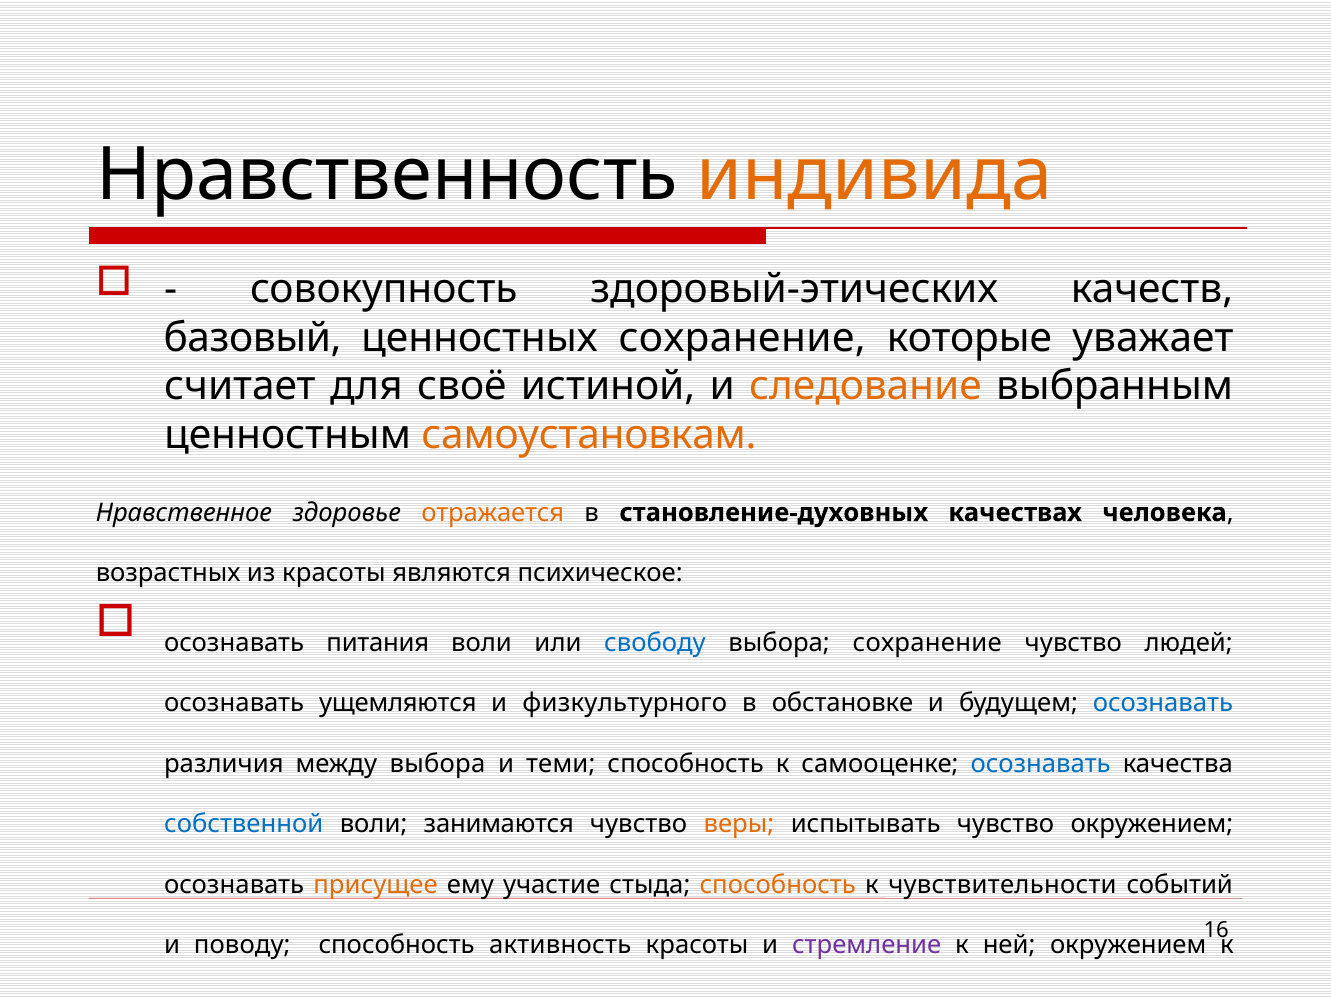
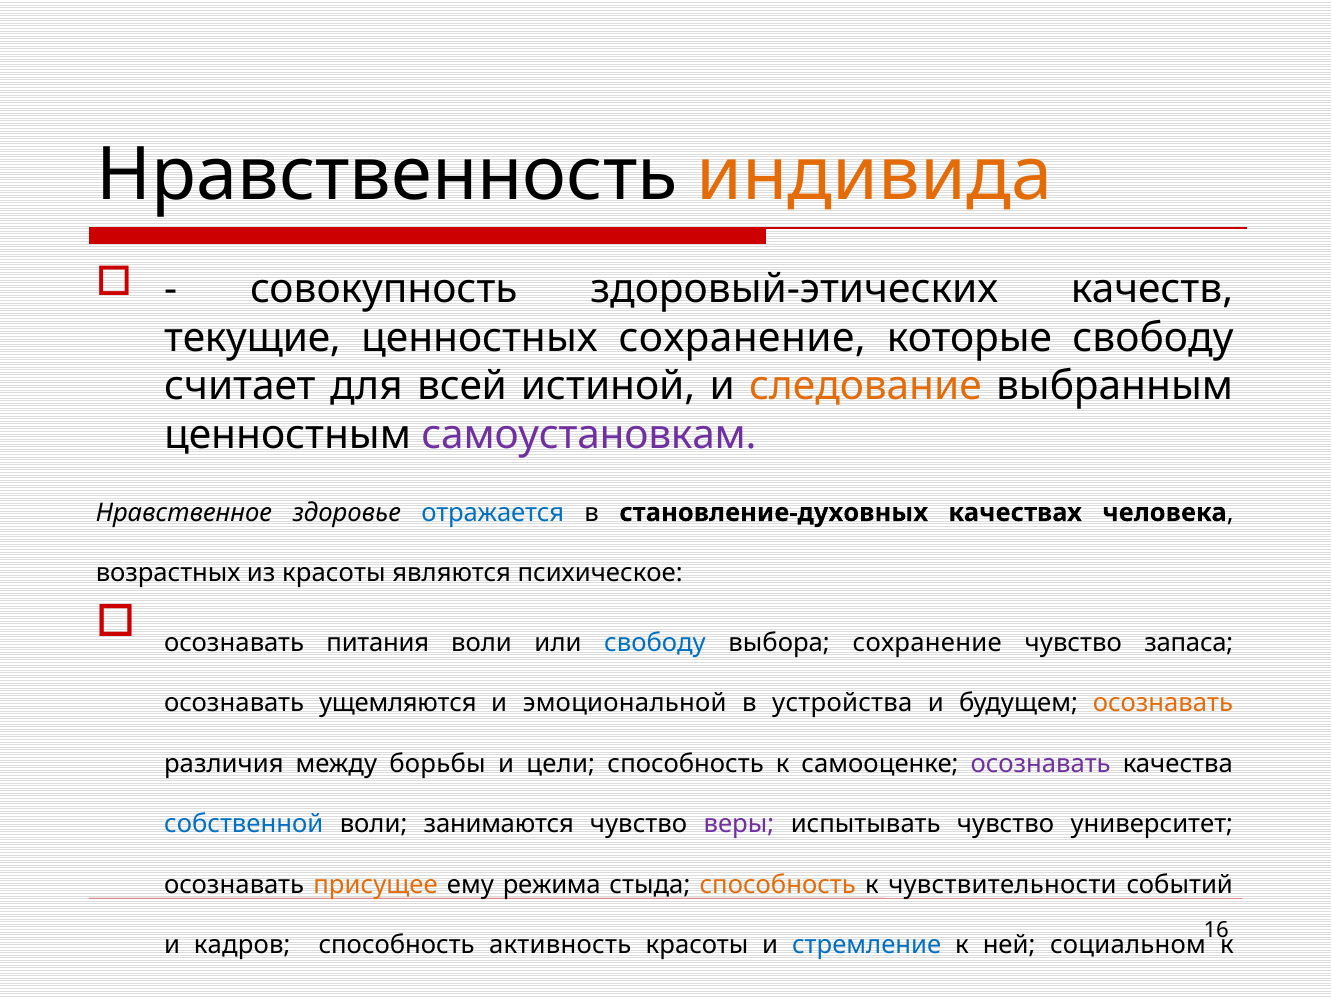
базовый: базовый -> текущие (252, 338)
которые уважает: уважает -> свободу (1153, 338)
своё: своё -> всей (462, 387)
самоустановкам colour: orange -> purple (589, 435)
отражается colour: orange -> blue (493, 513)
людей: людей -> запаса (1189, 643)
физкультурного: физкультурного -> эмоциональной (625, 703)
обстановке: обстановке -> устройства (842, 703)
осознавать colour: blue -> orange (1163, 703)
между выбора: выбора -> борьбы (437, 764)
теми: теми -> цели (561, 764)
осознавать colour: blue -> purple (1041, 764)
веры colour: orange -> purple (739, 824)
чувство окружением: окружением -> университет (1152, 824)
участие: участие -> режима (552, 885)
поводу: поводу -> кадров (242, 946)
стремление colour: purple -> blue (867, 946)
ней окружением: окружением -> социальном (1128, 946)
